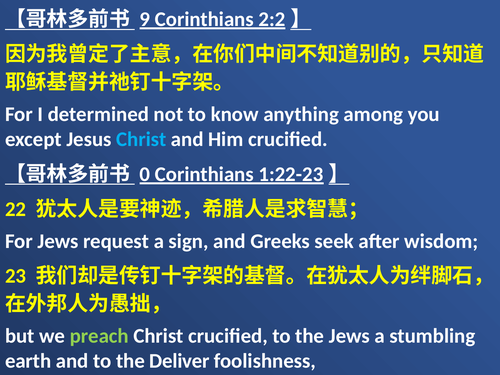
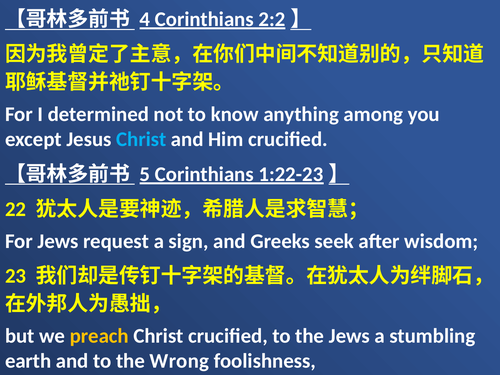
9: 9 -> 4 (145, 19)
0: 0 -> 5 (145, 174)
preach colour: light green -> yellow (99, 336)
Deliver: Deliver -> Wrong (179, 361)
